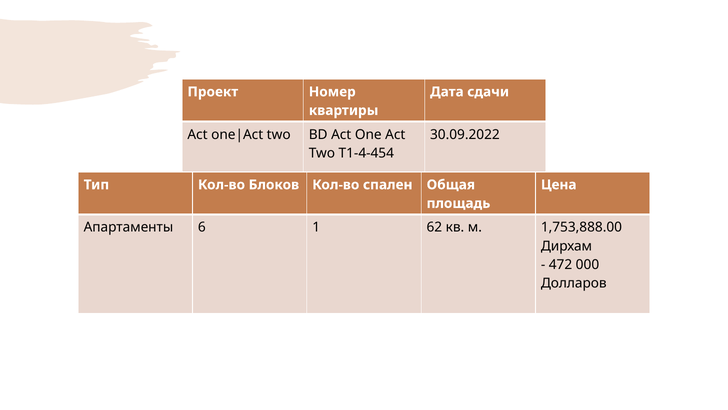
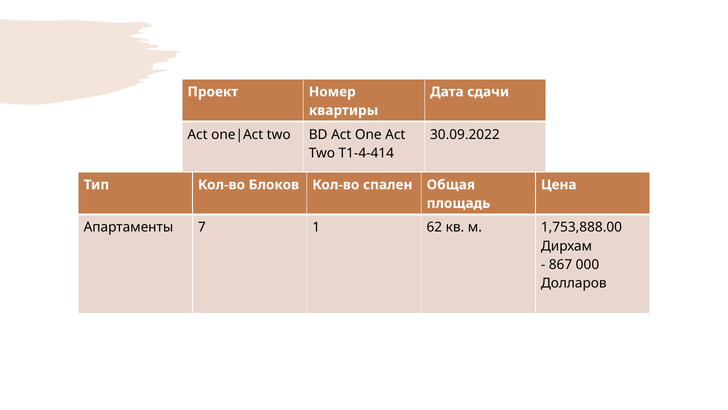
T1-4-454: T1-4-454 -> T1-4-414 (366, 153)
6: 6 -> 7 (202, 227)
472: 472 -> 867 (561, 264)
